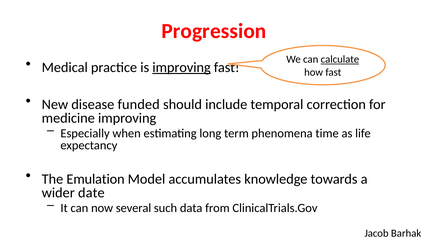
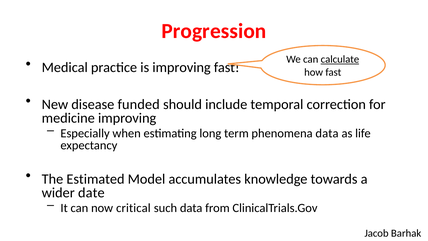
improving underline: present -> none (182, 67)
phenomena time: time -> data (327, 133)
Emulation: Emulation -> Estimated (96, 179)
several: several -> critical (133, 208)
